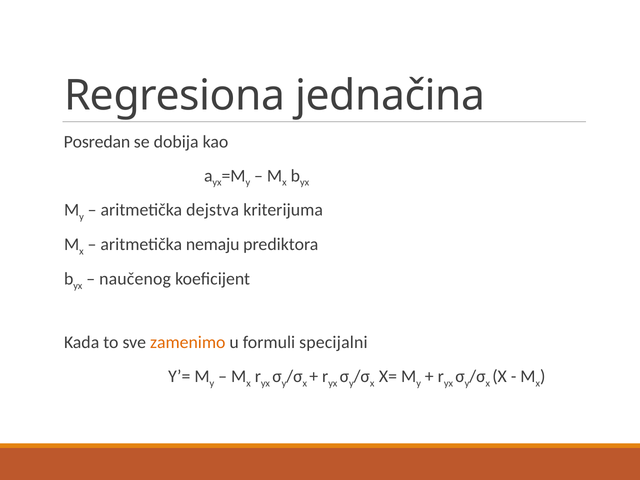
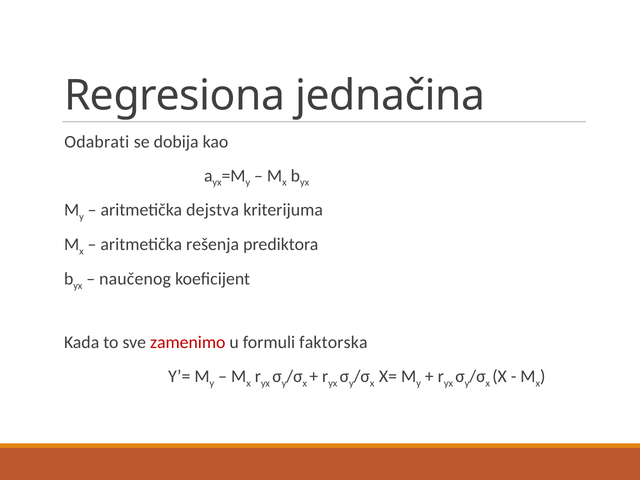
Posredan: Posredan -> Odabrati (97, 142)
nemaju: nemaju -> rešenja (213, 244)
zamenimo colour: orange -> red (188, 343)
specijalni: specijalni -> faktorska (333, 343)
